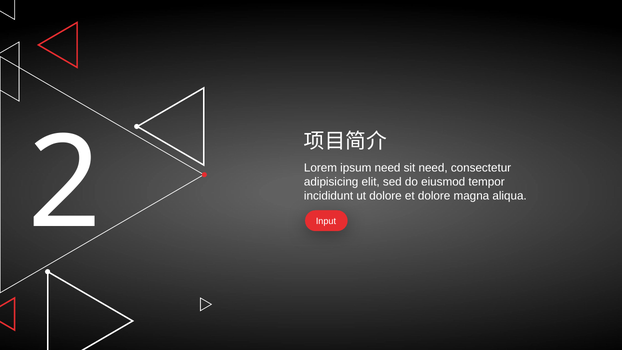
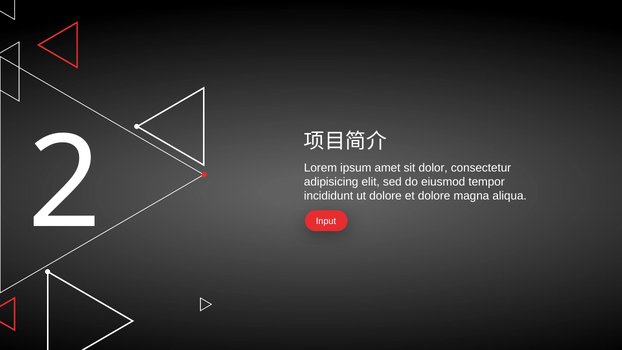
ipsum need: need -> amet (388, 168)
sit need: need -> dolor (433, 168)
